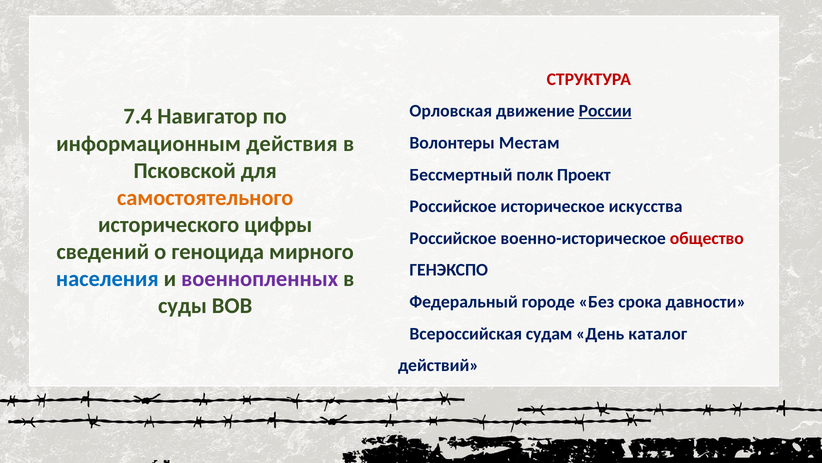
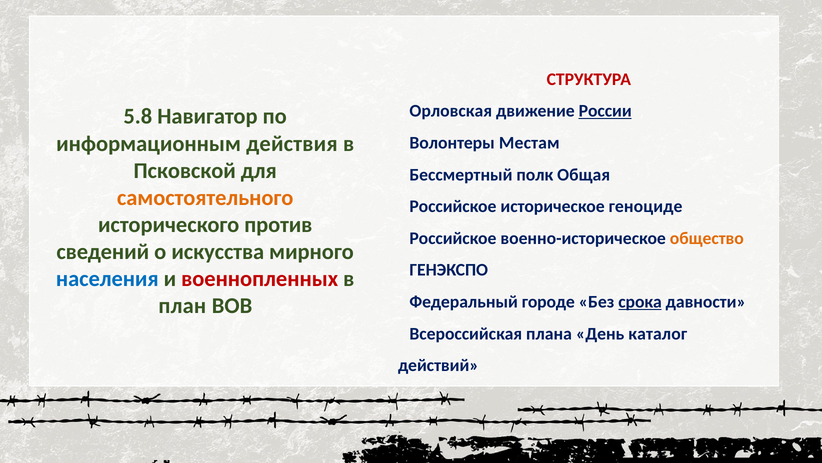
7.4: 7.4 -> 5.8 (138, 116)
Проект: Проект -> Общая (584, 174)
искусства: искусства -> геноциде (646, 206)
цифры: цифры -> против (278, 224)
общество colour: red -> orange (707, 238)
геноцида: геноцида -> искусства (218, 251)
военнопленных colour: purple -> red (260, 278)
срока underline: none -> present (640, 302)
суды: суды -> план (182, 305)
судам: судам -> плана (549, 333)
